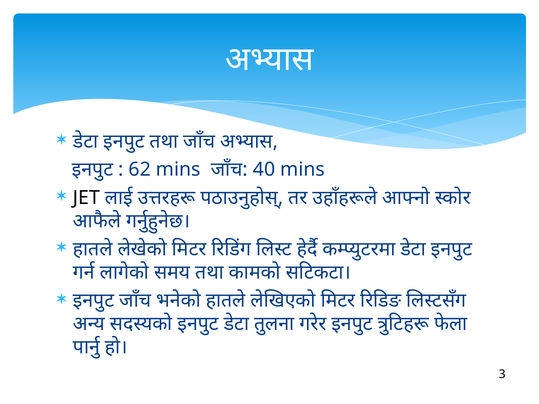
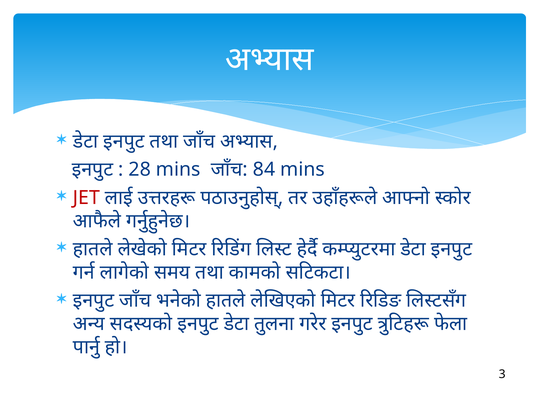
62: 62 -> 28 (140, 170)
40: 40 -> 84 (264, 170)
JET colour: black -> red (86, 198)
